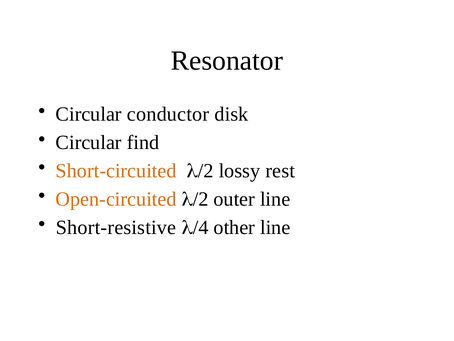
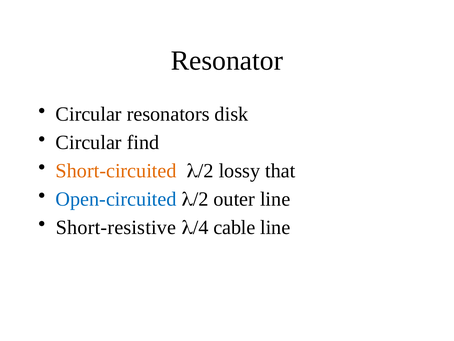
conductor: conductor -> resonators (168, 114)
rest: rest -> that (280, 171)
Open-circuited colour: orange -> blue (116, 199)
other: other -> cable (234, 227)
